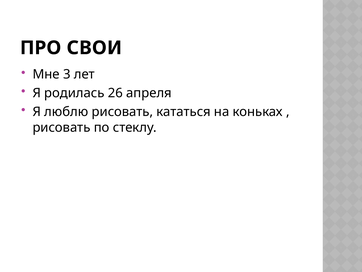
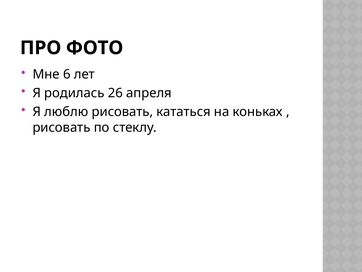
СВОИ: СВОИ -> ФОТО (95, 48)
3: 3 -> 6 (67, 74)
